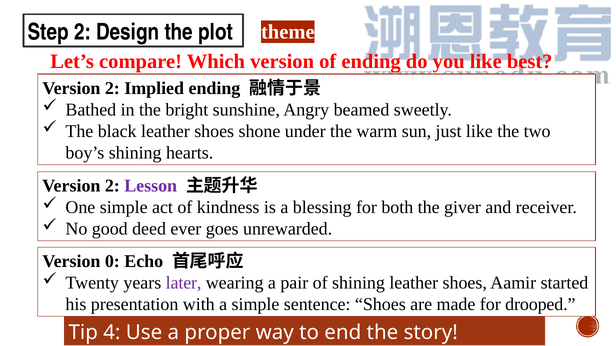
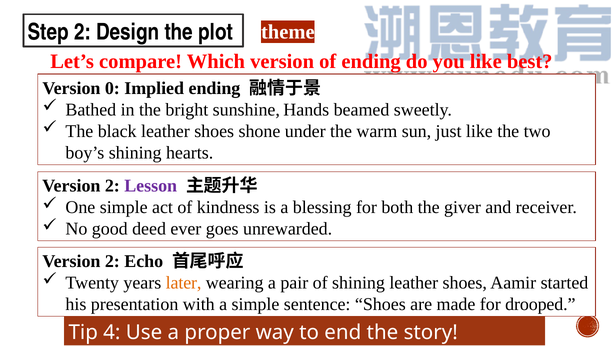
2: 2 -> 0 (112, 88)
Angry: Angry -> Hands (306, 110)
0: 0 -> 2 (112, 262)
later colour: purple -> orange (184, 283)
